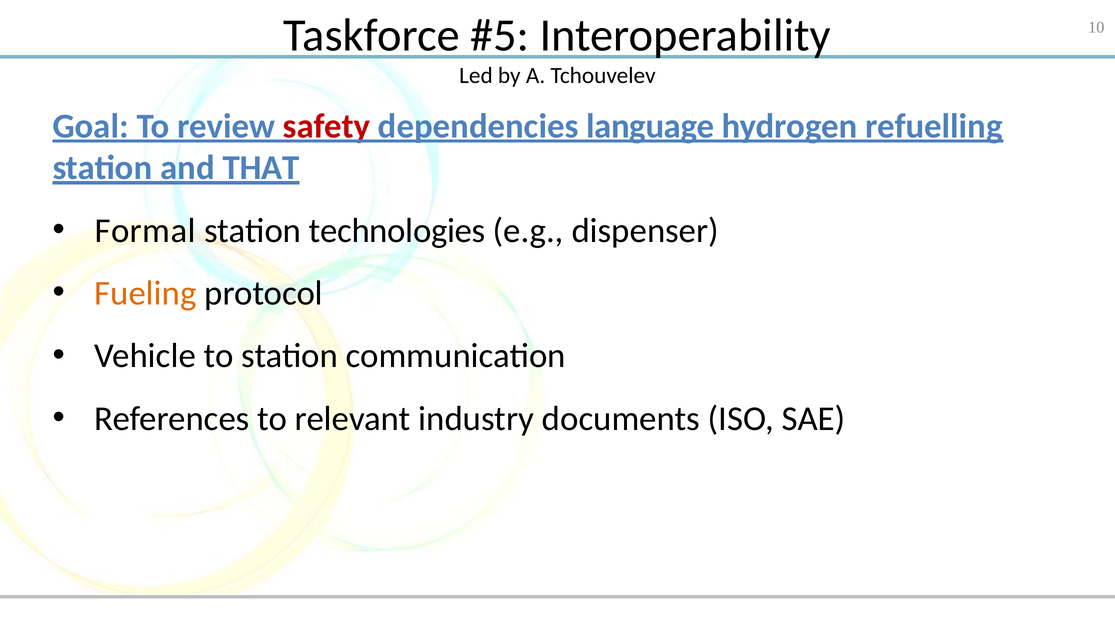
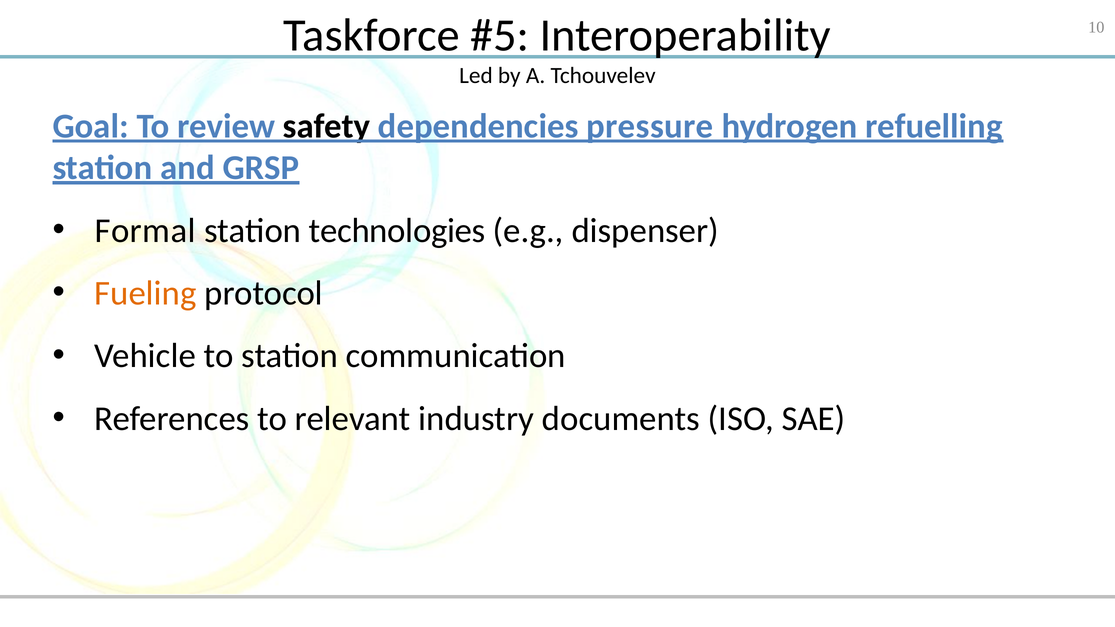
safety colour: red -> black (327, 126)
language: language -> pressure (650, 126)
THAT: THAT -> GRSP (261, 168)
